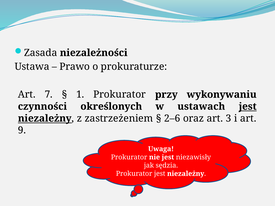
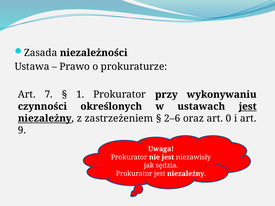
3: 3 -> 0 (229, 119)
